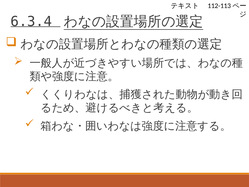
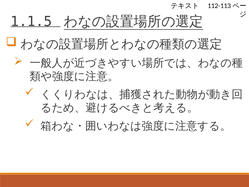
6.3.4: 6.3.4 -> 1.1.5 (31, 21)
